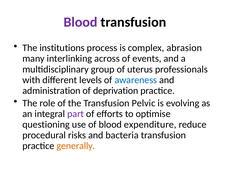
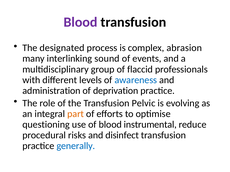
institutions: institutions -> designated (62, 48)
across: across -> sound (107, 59)
uterus: uterus -> flaccid (140, 69)
part colour: purple -> orange (76, 114)
expenditure: expenditure -> instrumental (150, 125)
bacteria: bacteria -> disinfect (122, 136)
generally colour: orange -> blue (76, 146)
